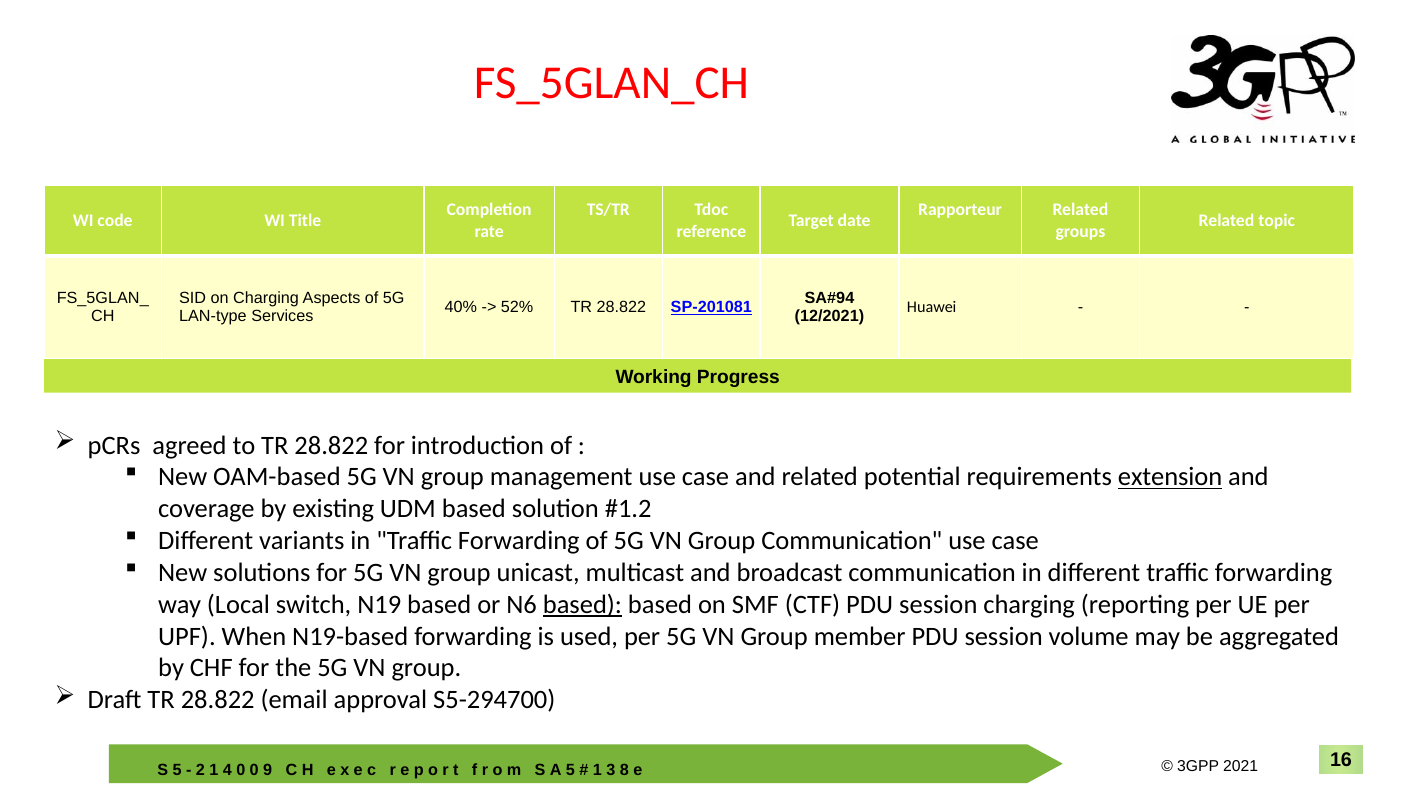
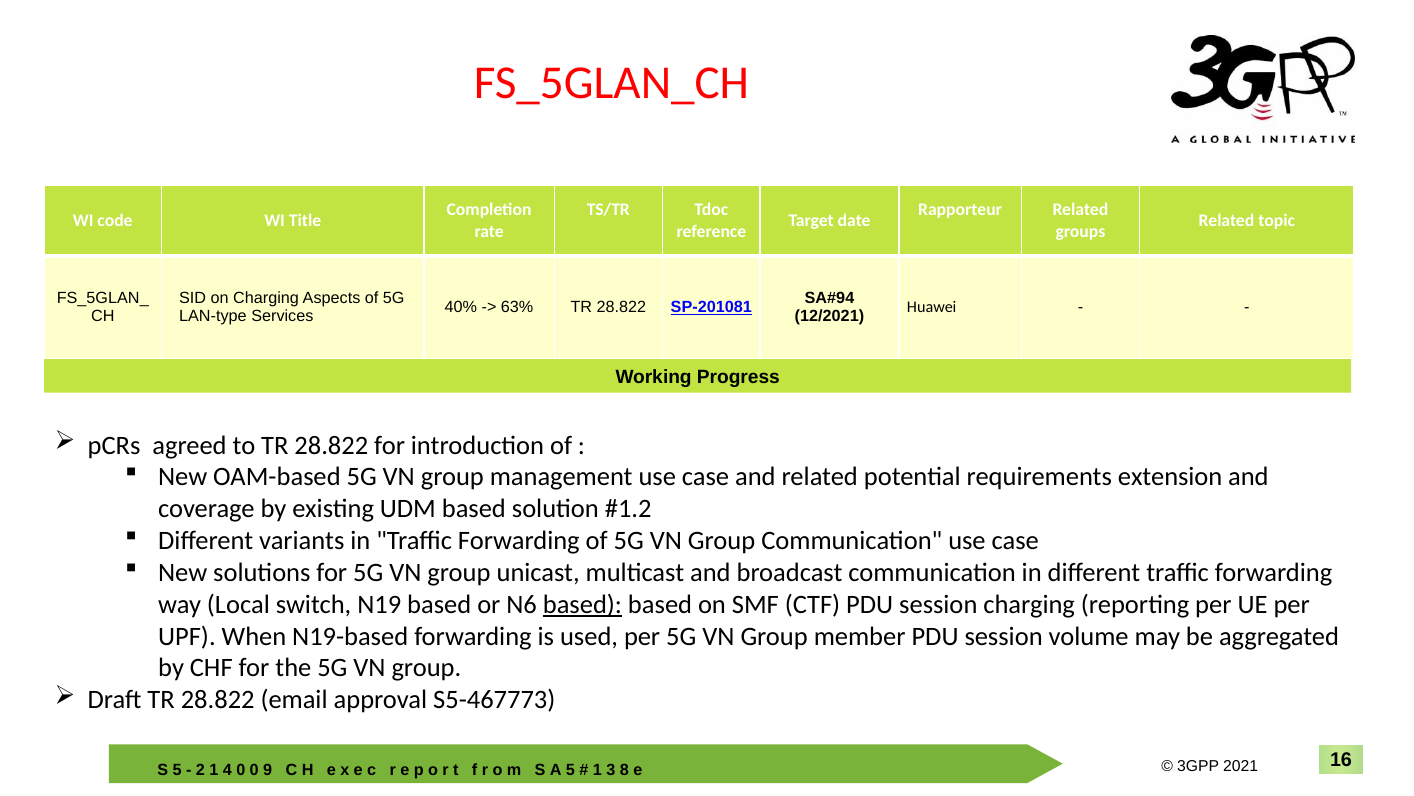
52%: 52% -> 63% (517, 307)
extension underline: present -> none (1170, 477)
S5-294700: S5-294700 -> S5-467773 (494, 699)
